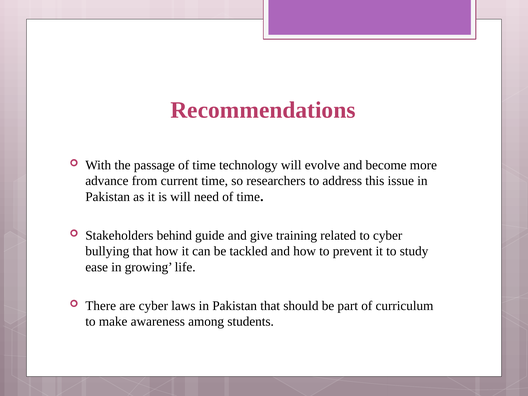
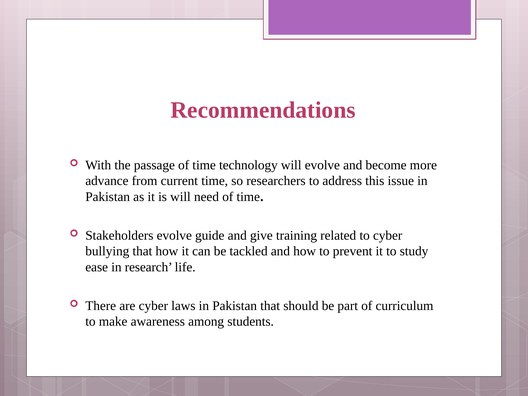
Stakeholders behind: behind -> evolve (174, 235)
growing: growing -> research (149, 267)
